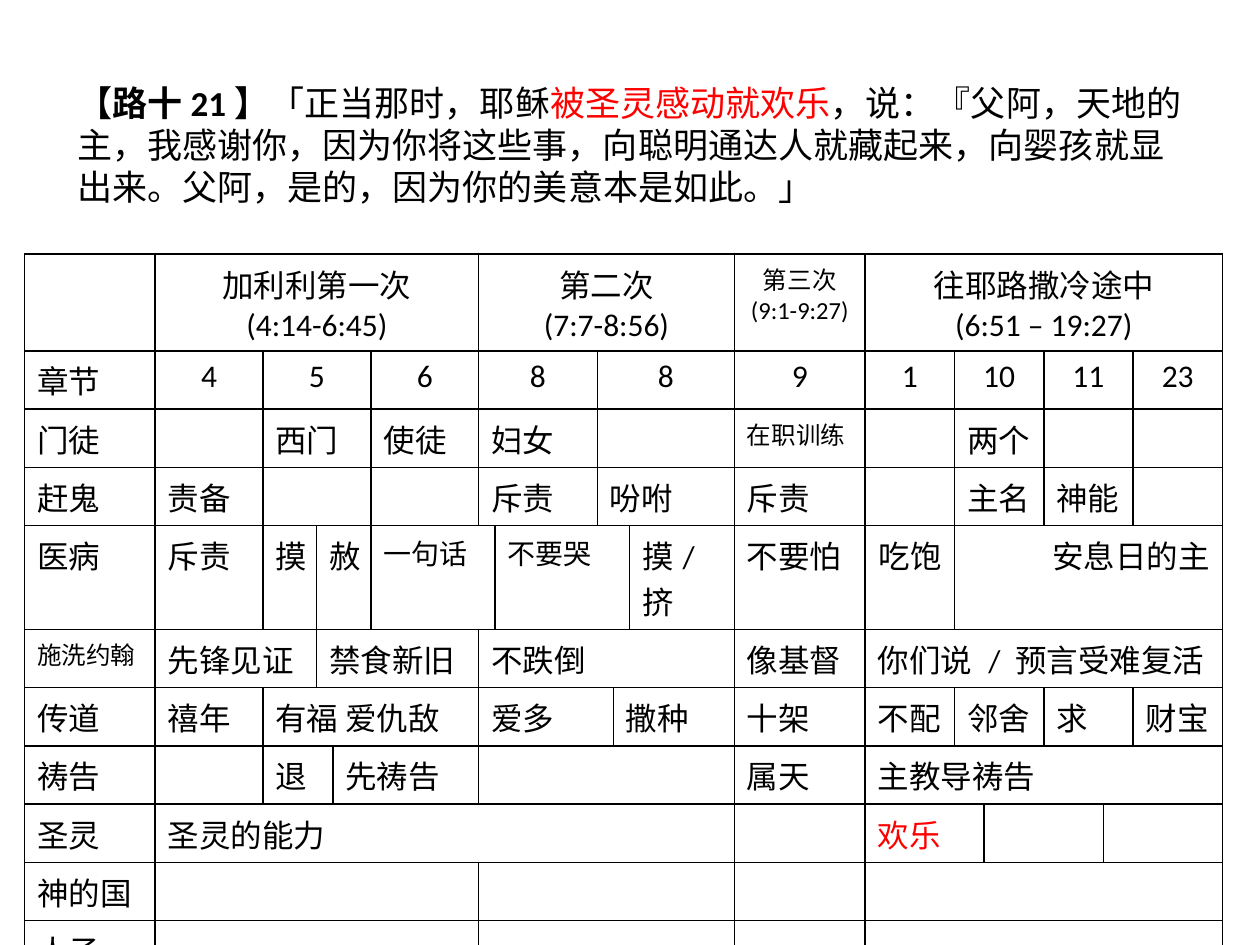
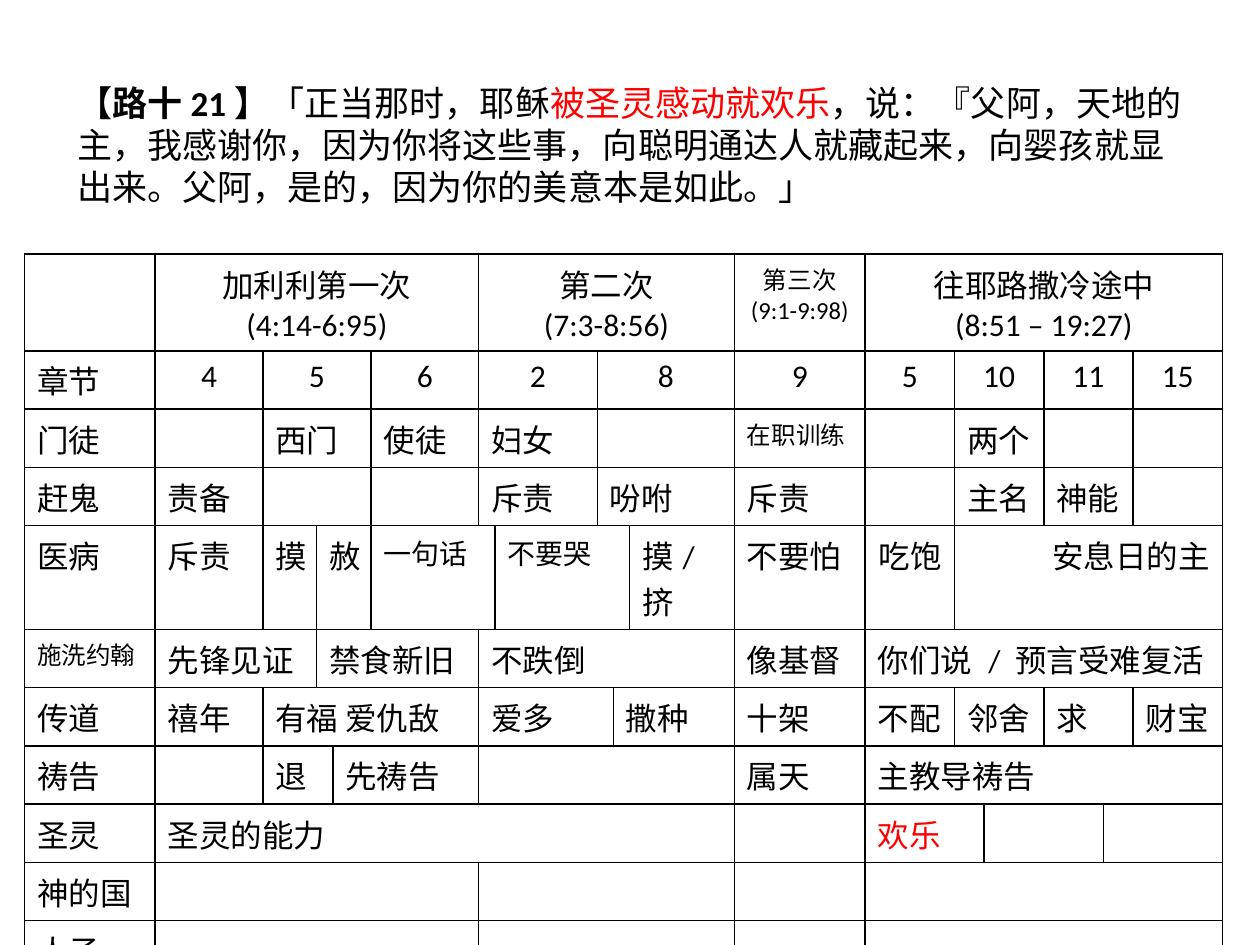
9:1-9:27: 9:1-9:27 -> 9:1-9:98 (800, 311)
4:14-6:45: 4:14-6:45 -> 4:14-6:95 (317, 326)
7:7-8:56: 7:7-8:56 -> 7:3-8:56 (606, 326)
6:51: 6:51 -> 8:51 (988, 326)
6 8: 8 -> 2 (538, 377)
9 1: 1 -> 5 (910, 377)
23: 23 -> 15 (1178, 377)
